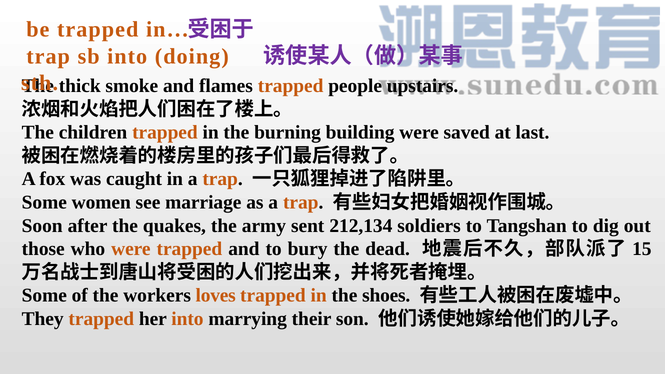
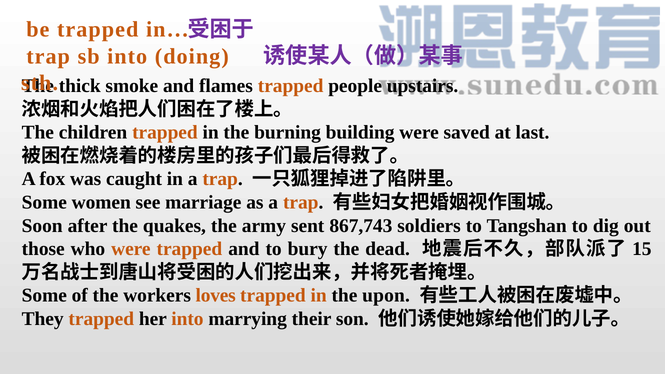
212,134: 212,134 -> 867,743 (361, 226)
shoes: shoes -> upon (386, 296)
